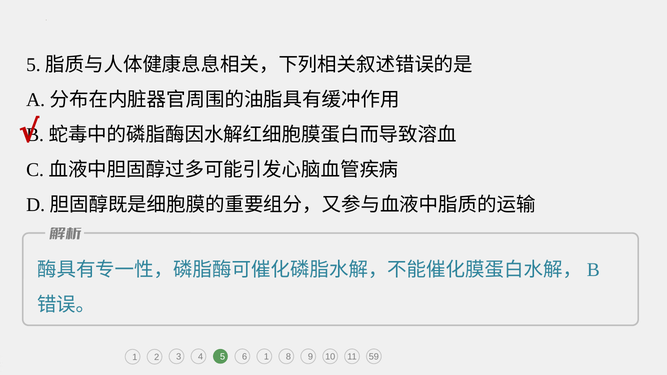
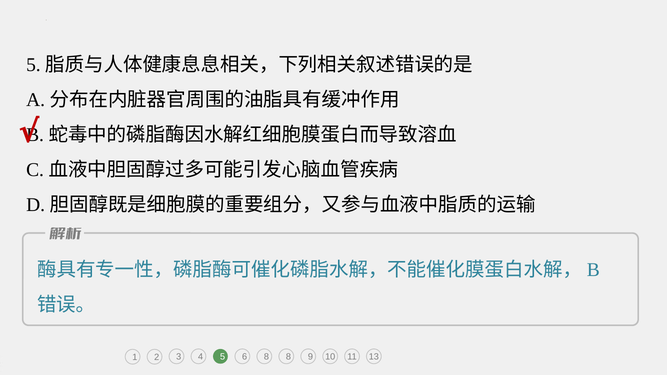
6 1: 1 -> 8 (267, 357)
59: 59 -> 13 (374, 357)
